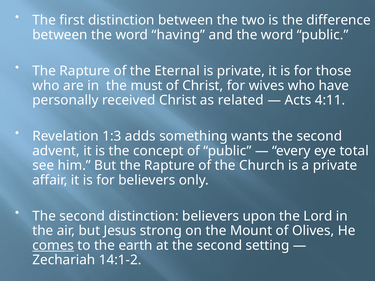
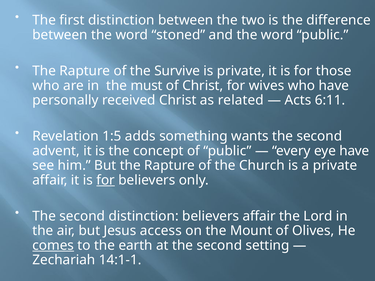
having: having -> stoned (178, 35)
Eternal: Eternal -> Survive (177, 71)
4:11: 4:11 -> 6:11 (330, 100)
1:3: 1:3 -> 1:5 (112, 136)
eye total: total -> have (354, 151)
for underline: none -> present (106, 180)
believers upon: upon -> affair (259, 216)
strong: strong -> access (161, 231)
14:1-2: 14:1-2 -> 14:1-1 (120, 260)
